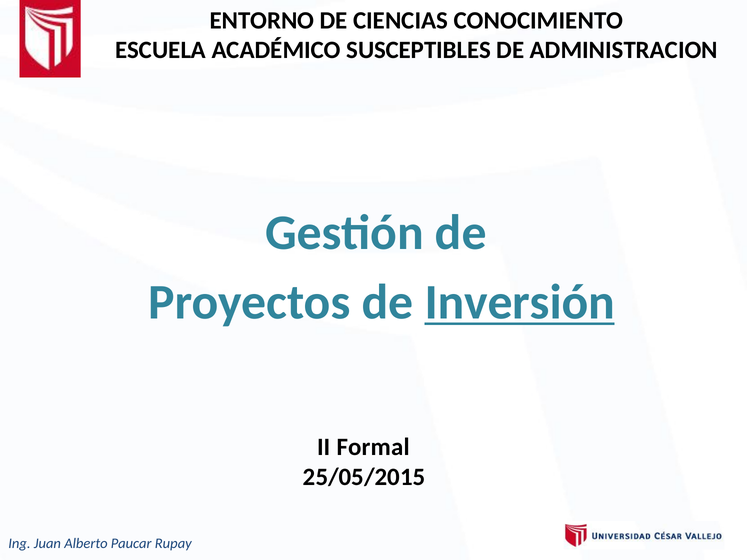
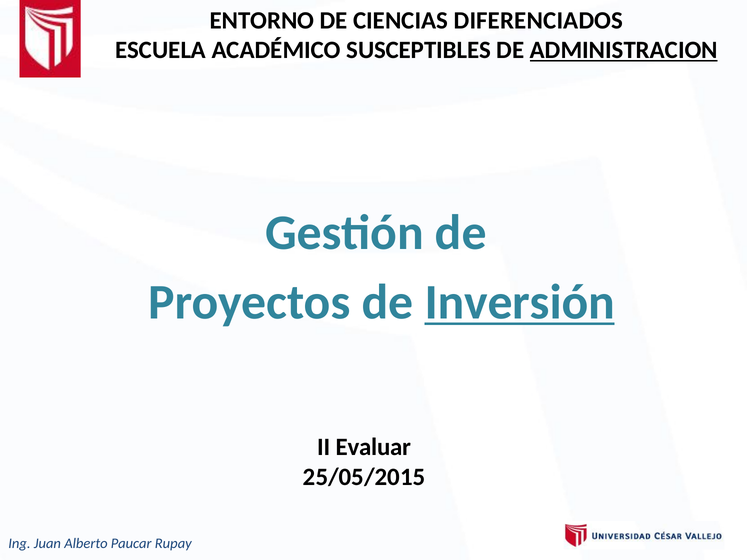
CONOCIMIENTO: CONOCIMIENTO -> DIFERENCIADOS (538, 20)
ADMINISTRACION underline: none -> present (624, 50)
Formal: Formal -> Evaluar (374, 447)
